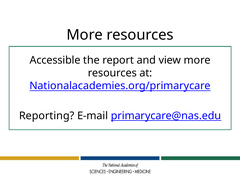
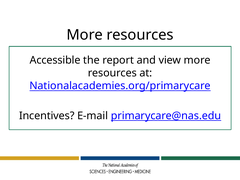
Reporting: Reporting -> Incentives (47, 116)
